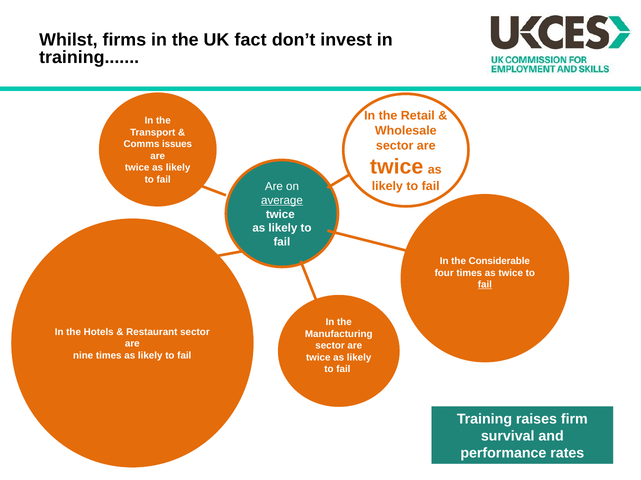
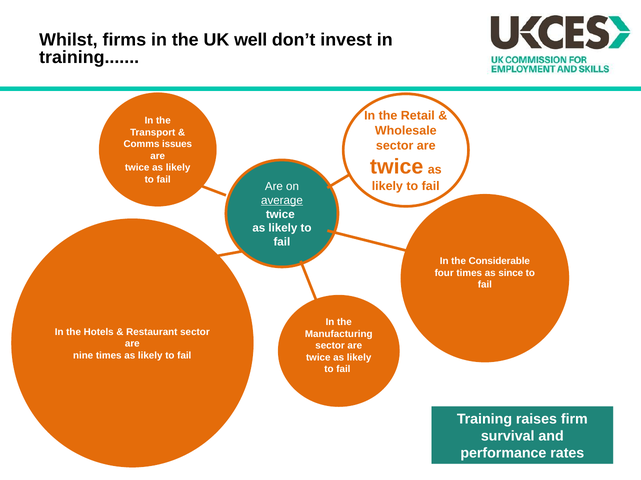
fact: fact -> well (251, 40)
as twice: twice -> since (511, 273)
fail underline: present -> none (485, 285)
